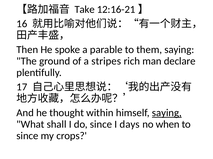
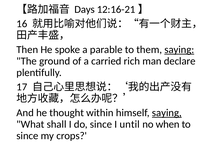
Take: Take -> Days (85, 9)
saying underline: none -> present (179, 50)
stripes: stripes -> carried (106, 61)
days: days -> until (130, 125)
